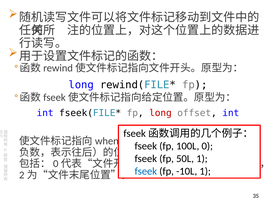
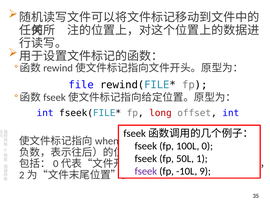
long: long -> file (81, 85)
fseek colour: blue -> purple (146, 172)
-10L 1: 1 -> 9 (205, 172)
